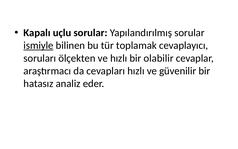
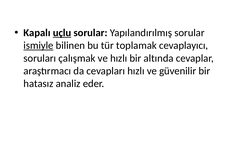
uçlu underline: none -> present (62, 33)
ölçekten: ölçekten -> çalışmak (77, 58)
olabilir: olabilir -> altında (159, 58)
